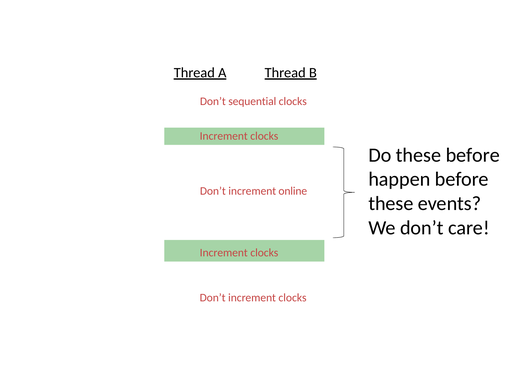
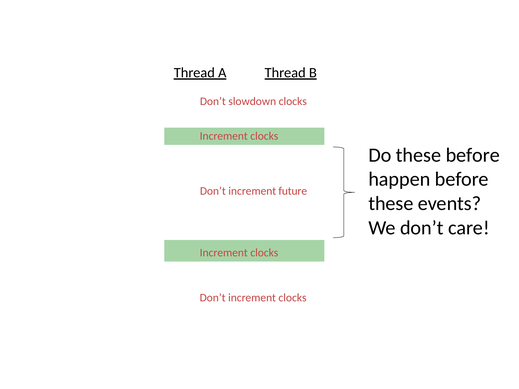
sequential: sequential -> slowdown (252, 101)
online: online -> future (293, 191)
